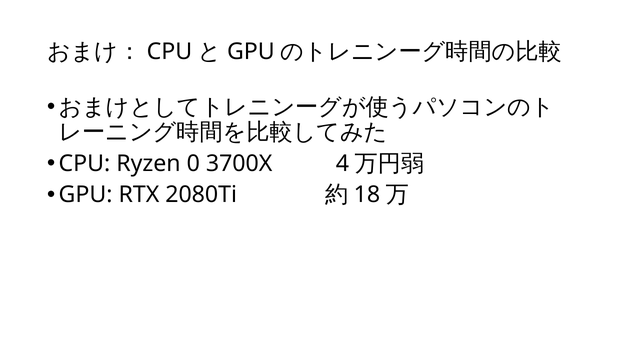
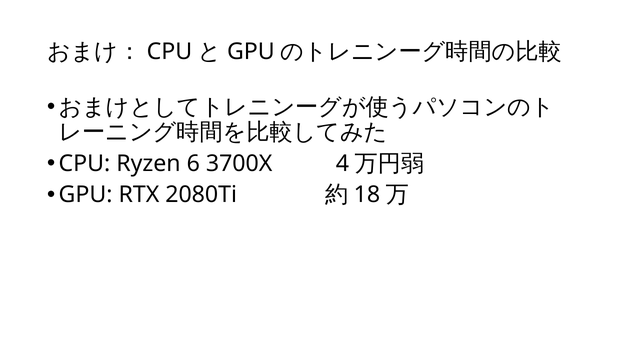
0: 0 -> 6 (193, 163)
